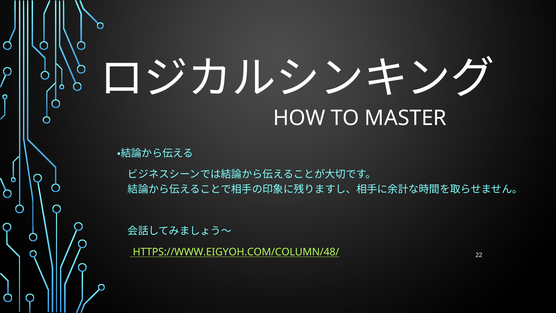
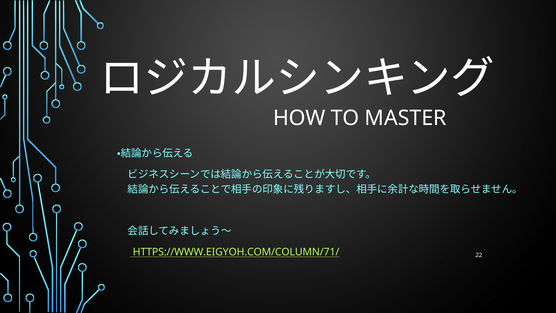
HTTPS://WWW.EIGYOH.COM/COLUMN/48/: HTTPS://WWW.EIGYOH.COM/COLUMN/48/ -> HTTPS://WWW.EIGYOH.COM/COLUMN/71/ (236, 252)
